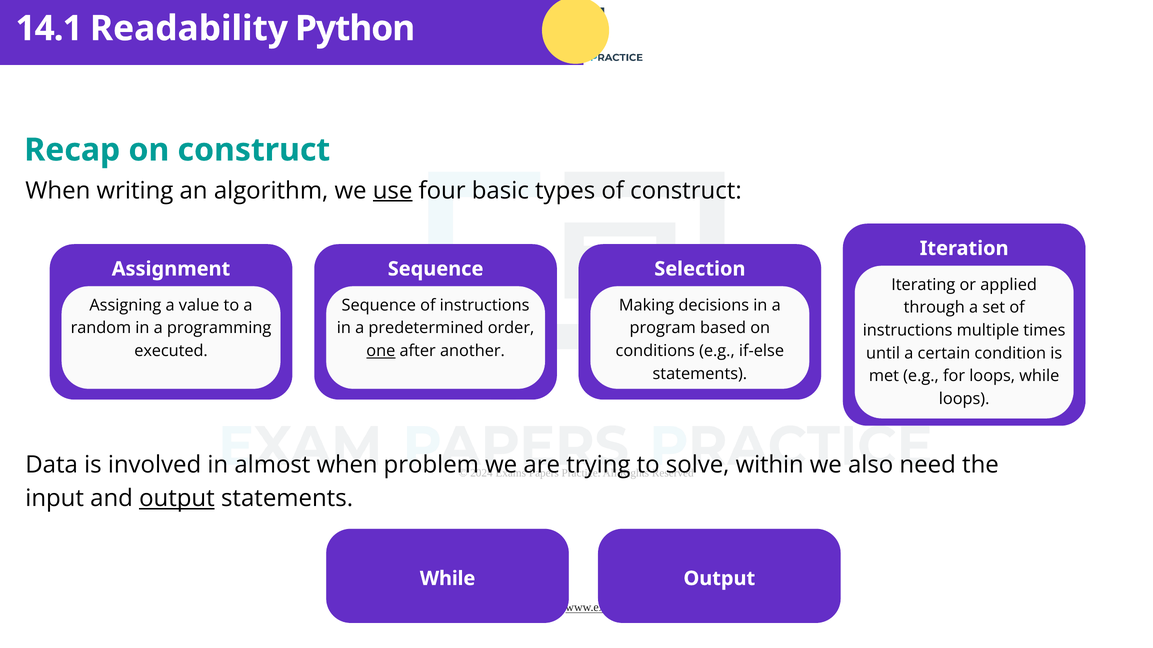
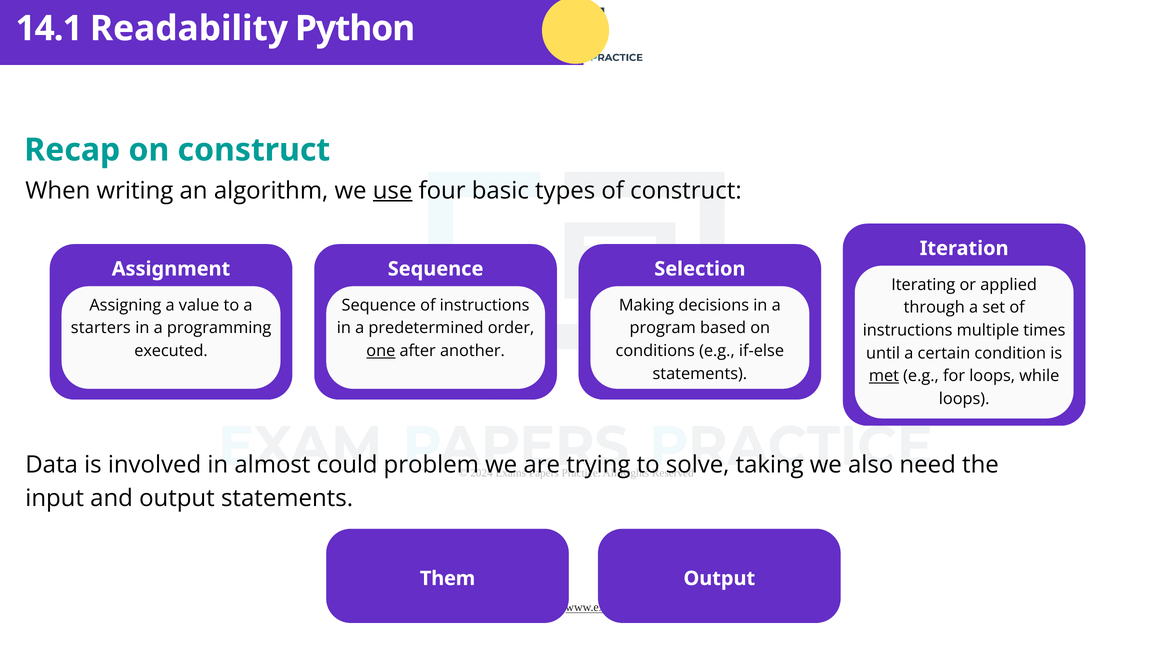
random: random -> starters (101, 328)
met underline: none -> present (884, 376)
almost when: when -> could (347, 465)
within: within -> taking (770, 465)
output underline: present -> none (177, 499)
While: While -> Them (448, 579)
